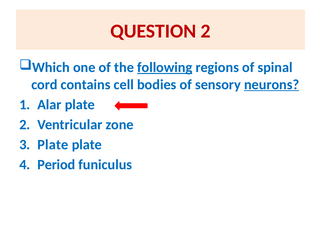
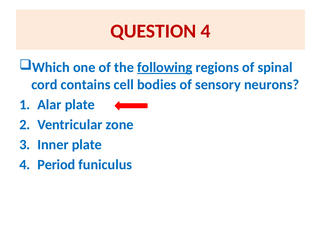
QUESTION 2: 2 -> 4 (206, 31)
neurons underline: present -> none (272, 84)
Plate: Plate -> Inner (53, 144)
